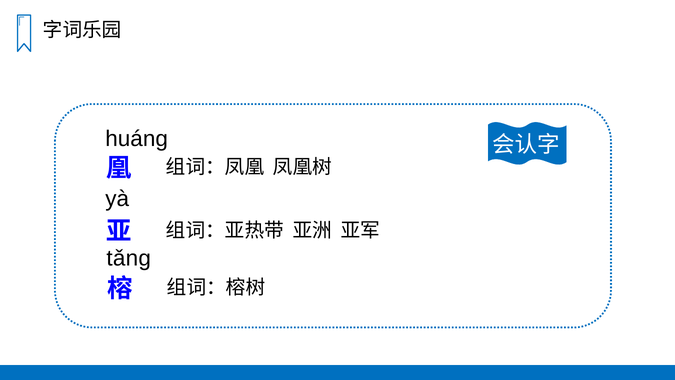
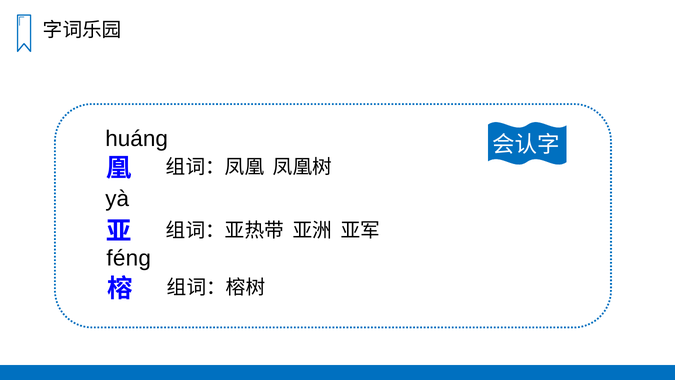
tǎnɡ: tǎnɡ -> fénɡ (129, 258)
